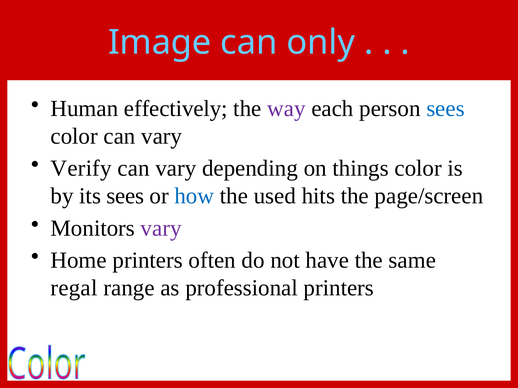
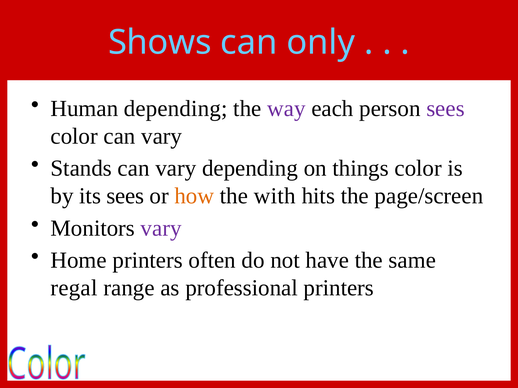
Image: Image -> Shows (160, 43)
Human effectively: effectively -> depending (176, 109)
sees colour: blue -> purple (446, 109)
Verify: Verify -> Stands (81, 169)
how colour: blue -> orange (194, 196)
used: used -> with (275, 196)
